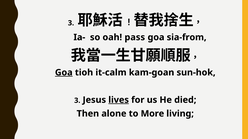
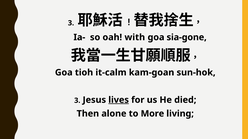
pass: pass -> with (135, 37)
sia-from: sia-from -> sia-gone (187, 37)
Goa underline: present -> none (64, 73)
